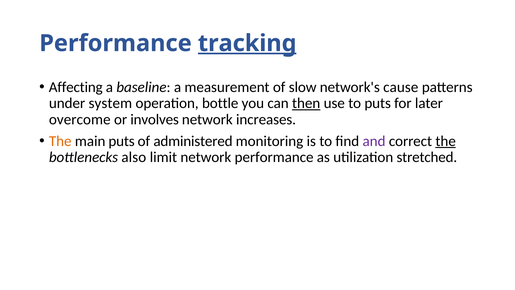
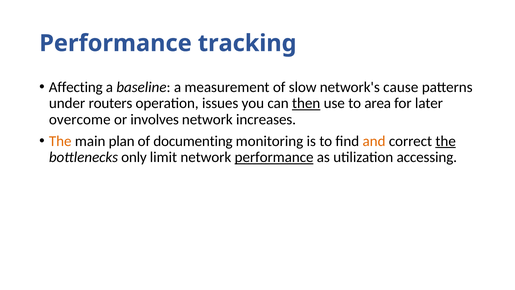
tracking underline: present -> none (247, 43)
system: system -> routers (110, 103)
bottle: bottle -> issues (220, 103)
to puts: puts -> area (378, 103)
main puts: puts -> plan (122, 141)
administered: administered -> documenting (193, 141)
and colour: purple -> orange (374, 141)
also: also -> only (134, 157)
performance underline: none -> present (274, 157)
stretched: stretched -> accessing (427, 157)
